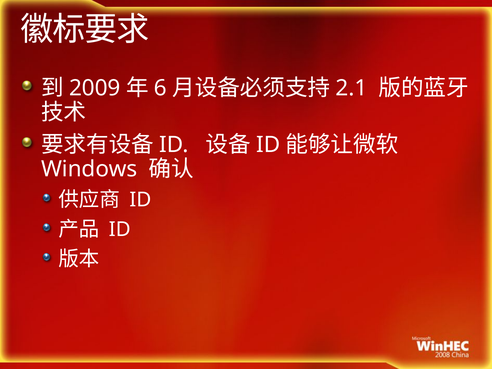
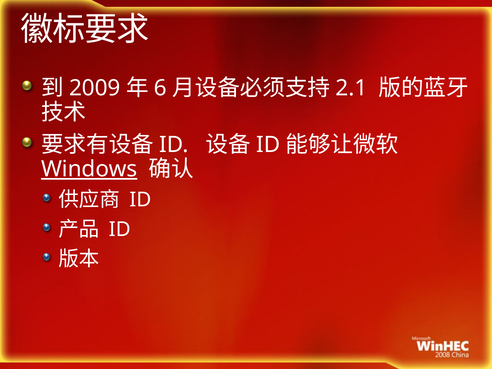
Windows underline: none -> present (89, 169)
